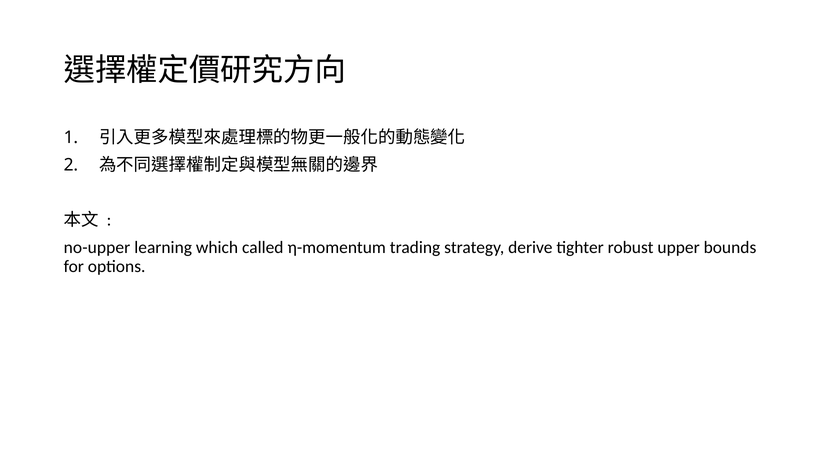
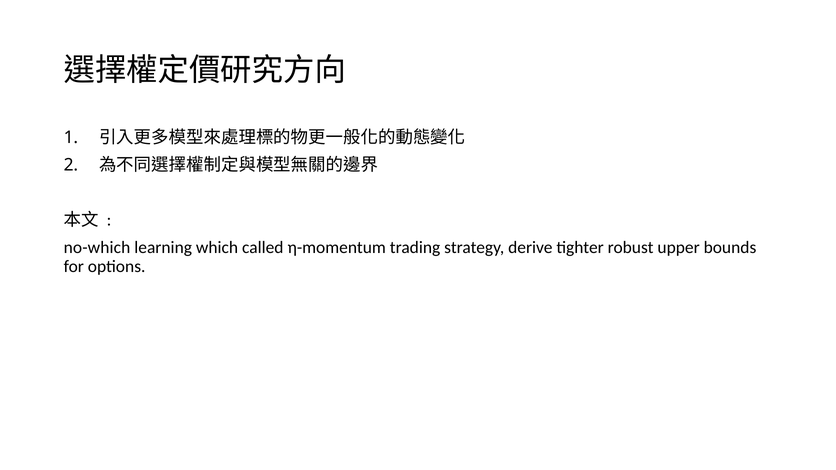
no-upper: no-upper -> no-which (97, 248)
